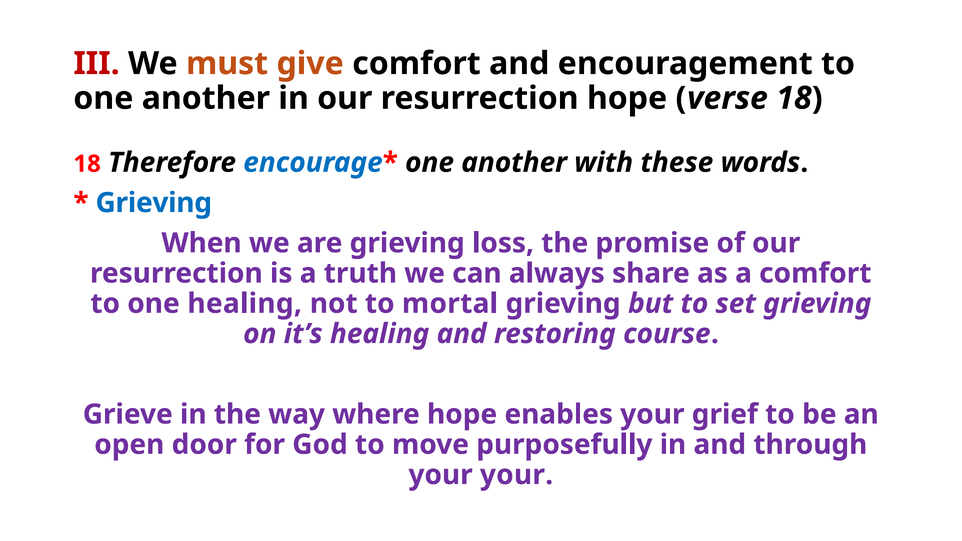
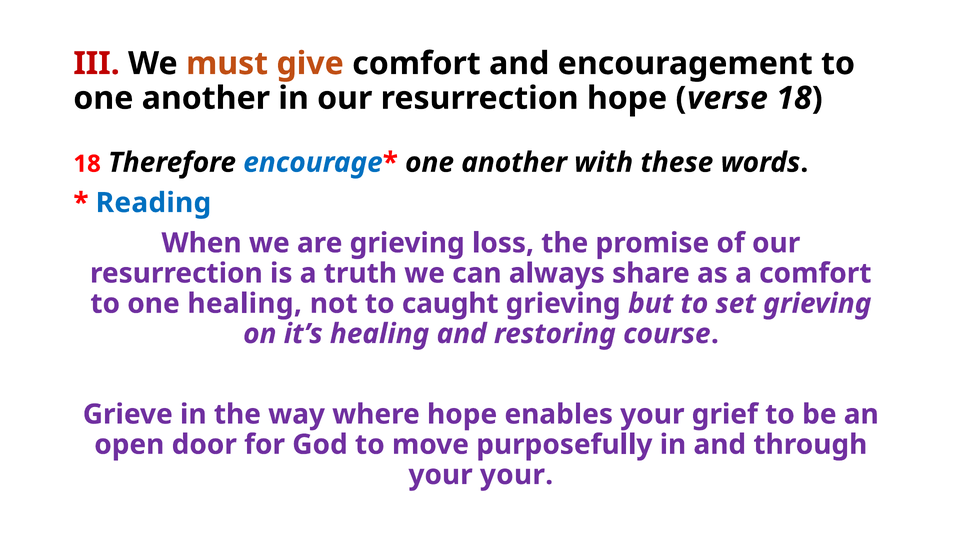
Grieving: Grieving -> Reading (153, 203)
mortal: mortal -> caught (450, 304)
